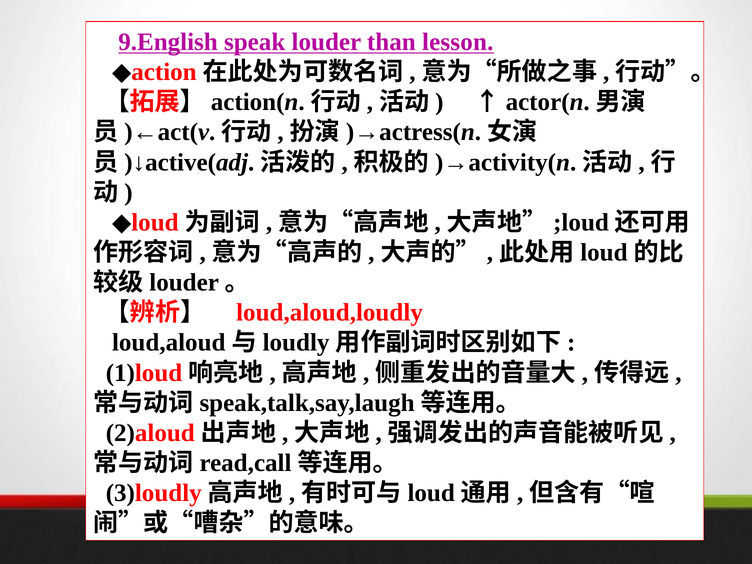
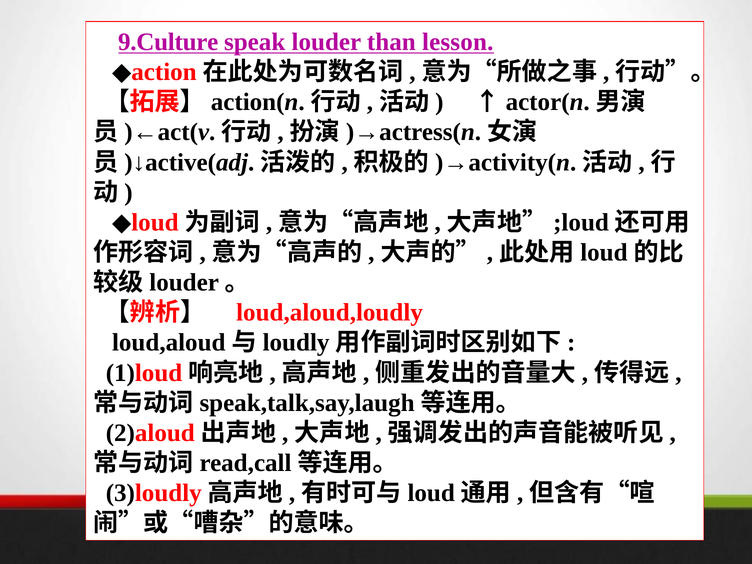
9.English: 9.English -> 9.Culture (168, 42)
